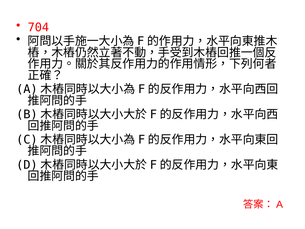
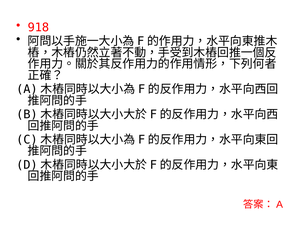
704: 704 -> 918 (38, 27)
